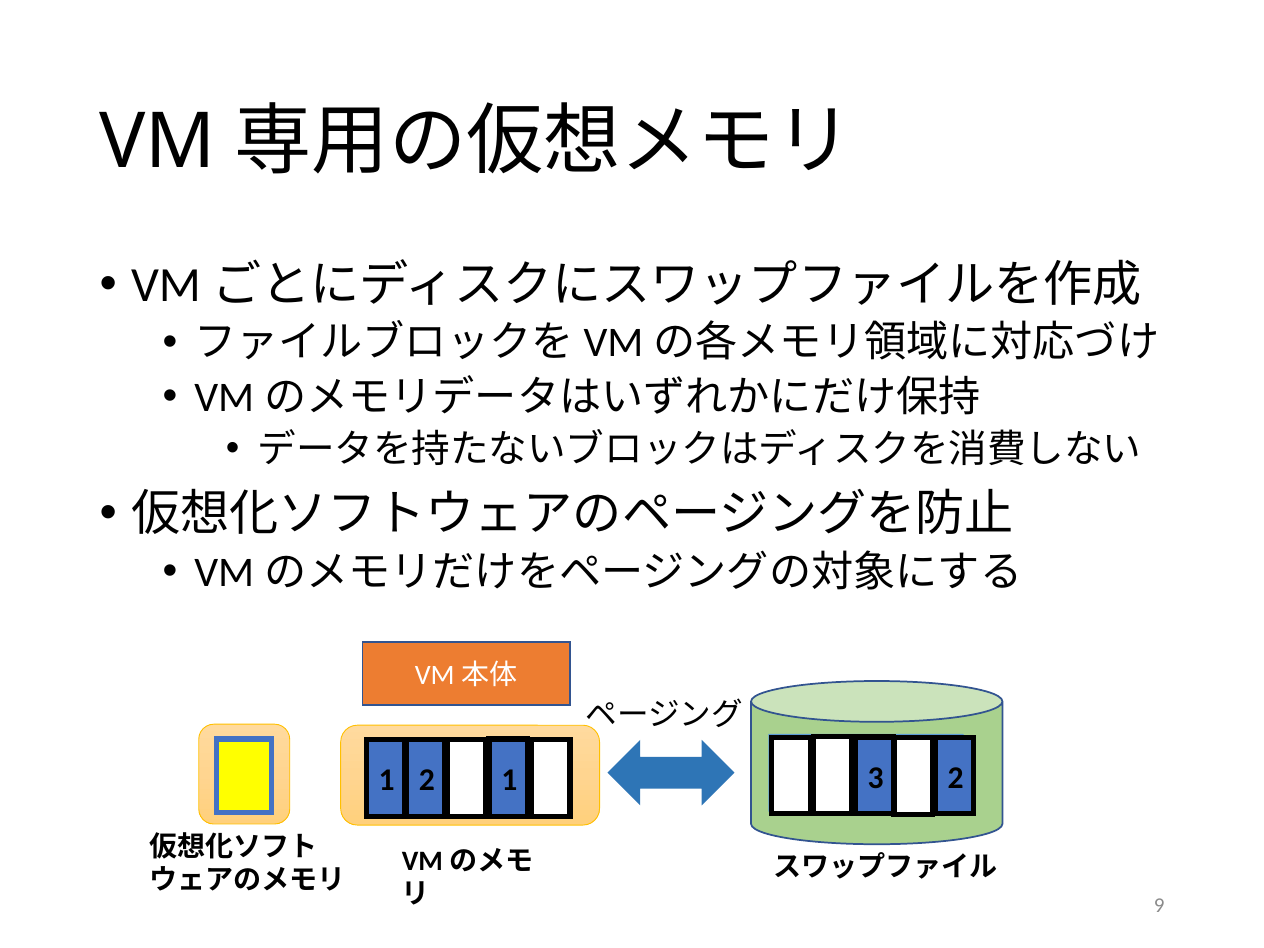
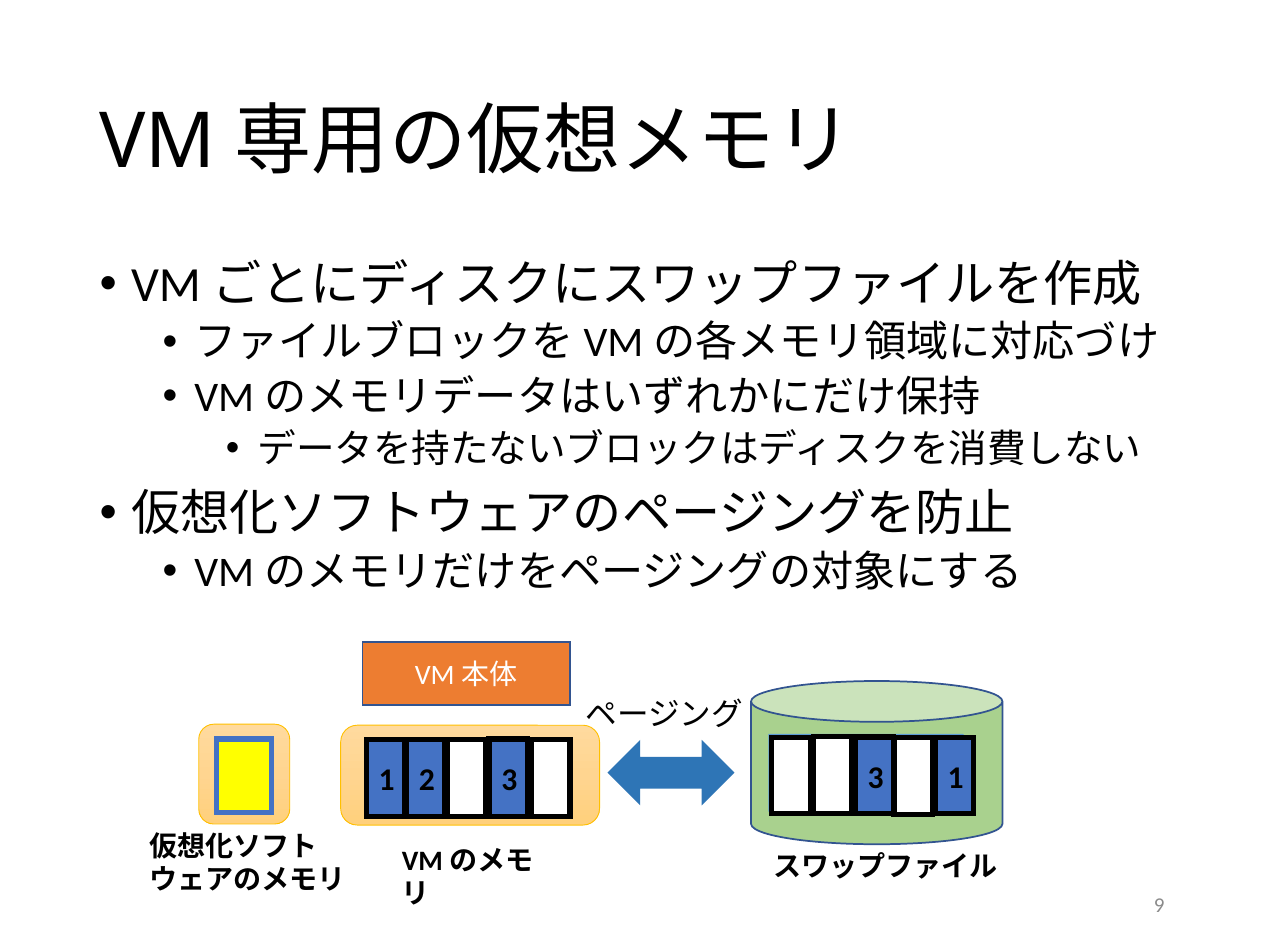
2: 2 -> 1 (956, 778)
1 1: 1 -> 3 (509, 780)
